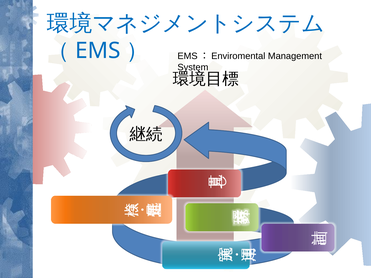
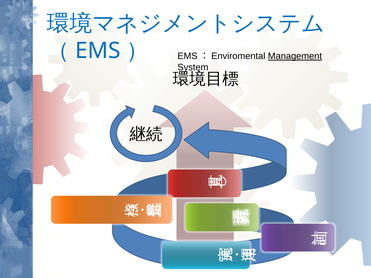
Management underline: none -> present (295, 56)
